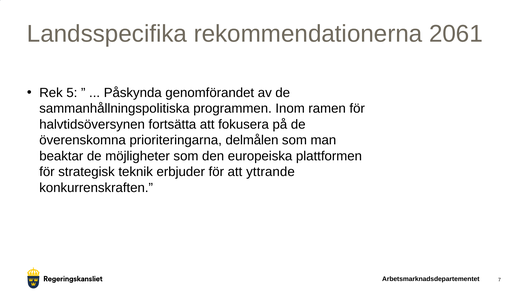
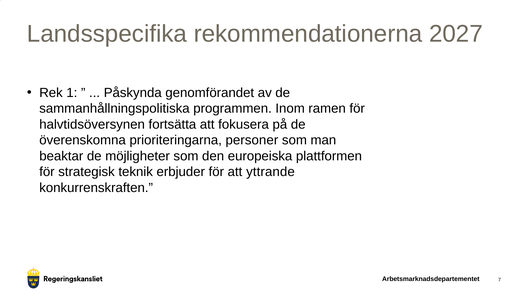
2061: 2061 -> 2027 (456, 34)
5: 5 -> 1 (72, 93)
delmålen: delmålen -> personer (252, 140)
